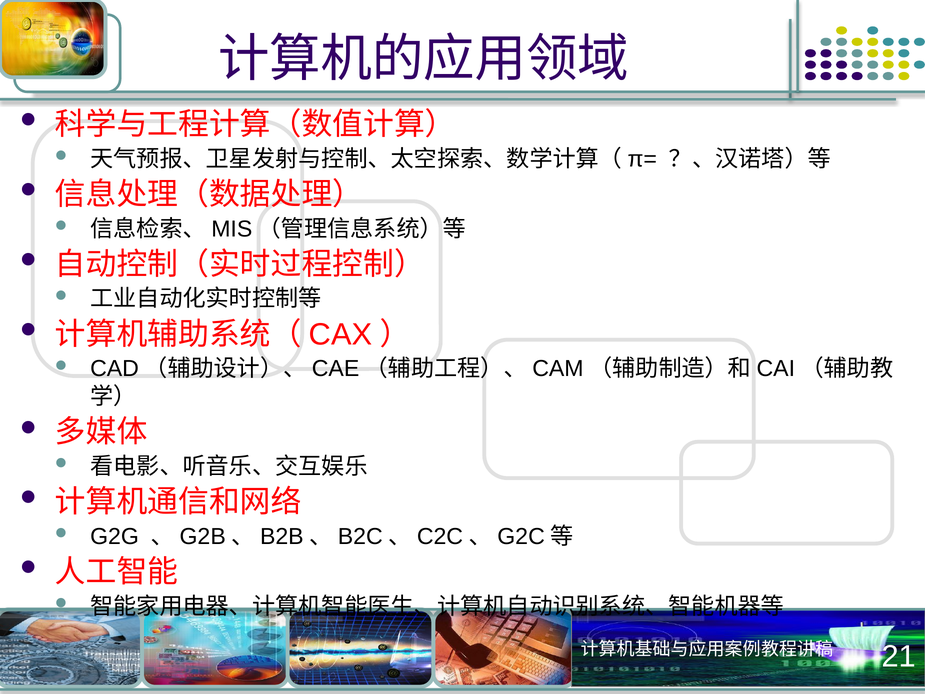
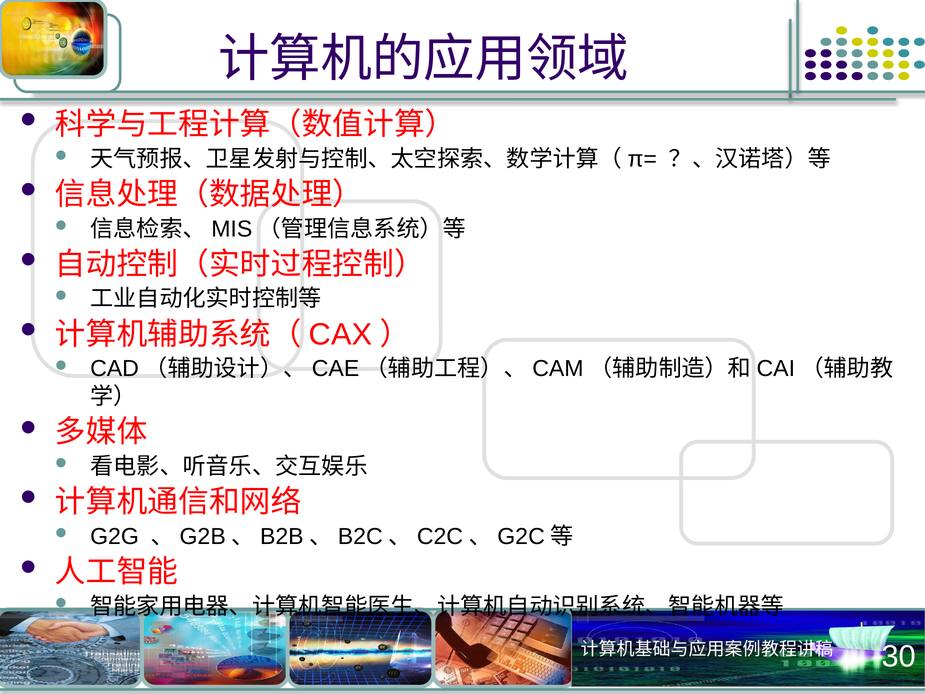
21: 21 -> 30 (899, 656)
